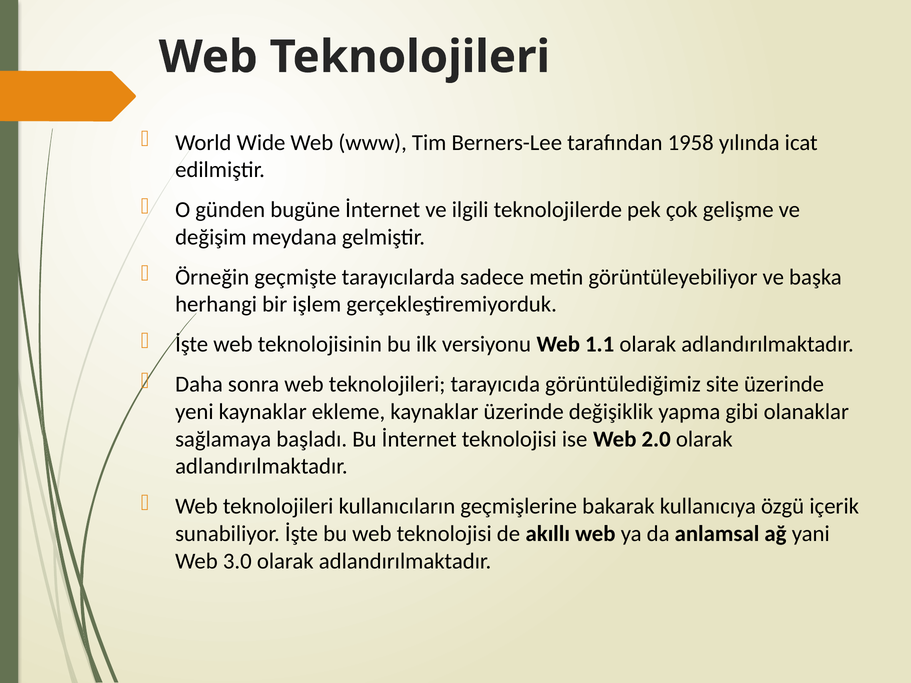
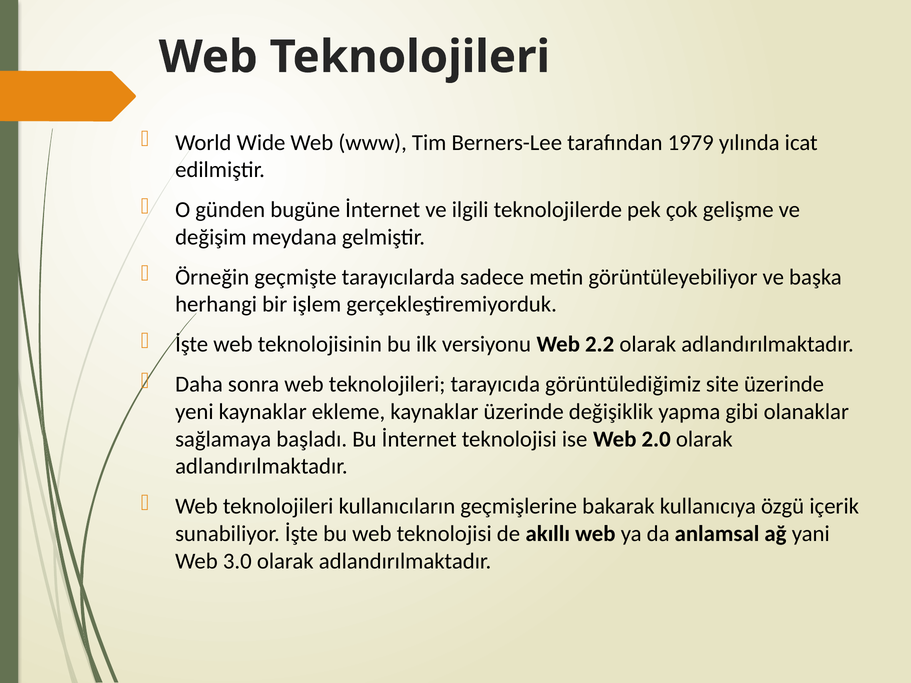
1958: 1958 -> 1979 (691, 143)
1.1: 1.1 -> 2.2 (600, 345)
